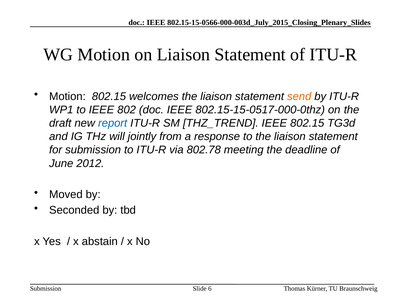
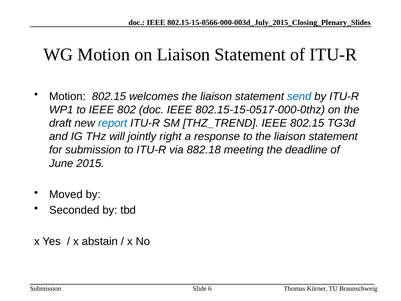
send colour: orange -> blue (299, 96)
from: from -> right (170, 136)
802.78: 802.78 -> 882.18 (204, 150)
2012: 2012 -> 2015 (90, 163)
